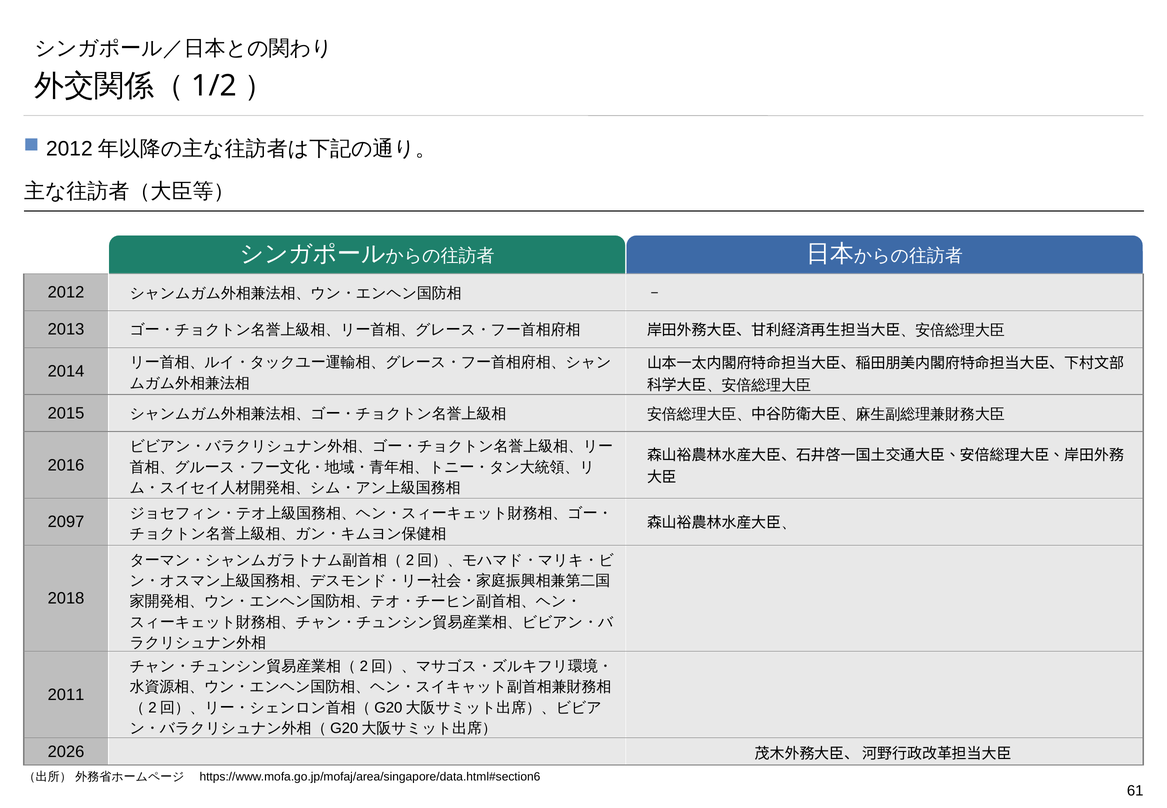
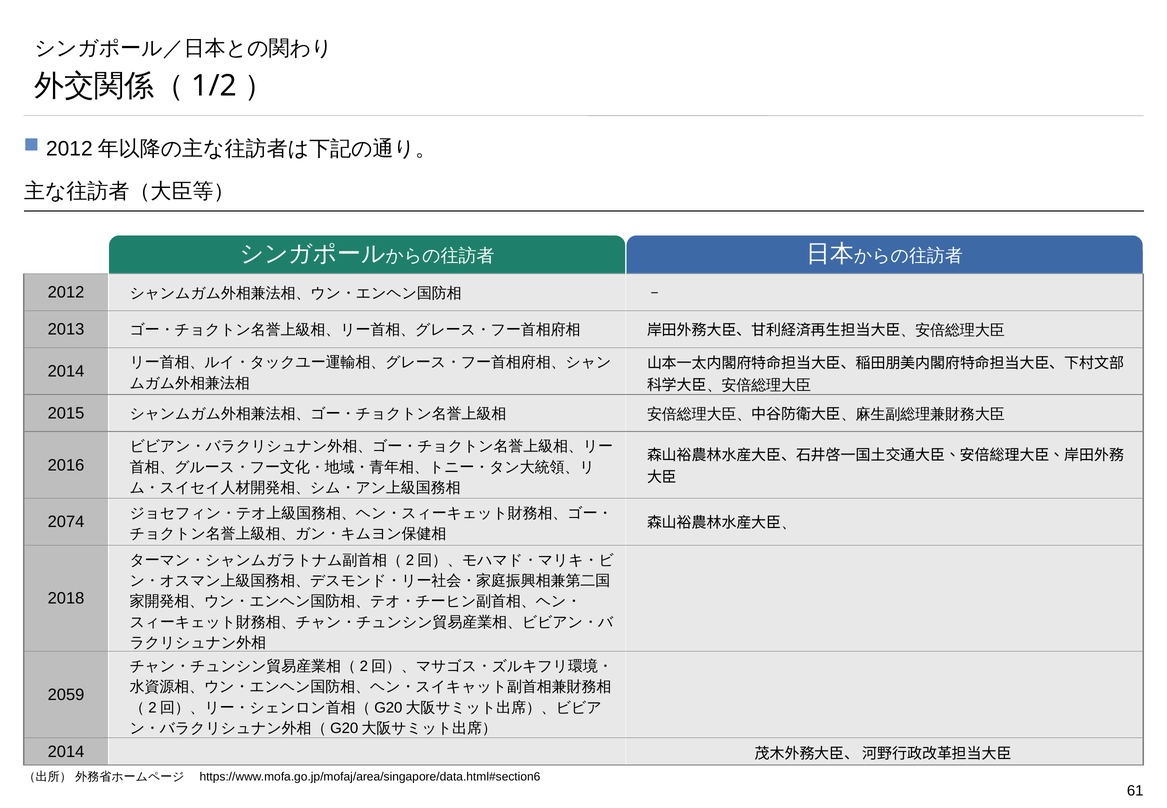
2097: 2097 -> 2074 (66, 522)
2011: 2011 -> 2059 (66, 695)
2026: 2026 -> 2014 (66, 752)
